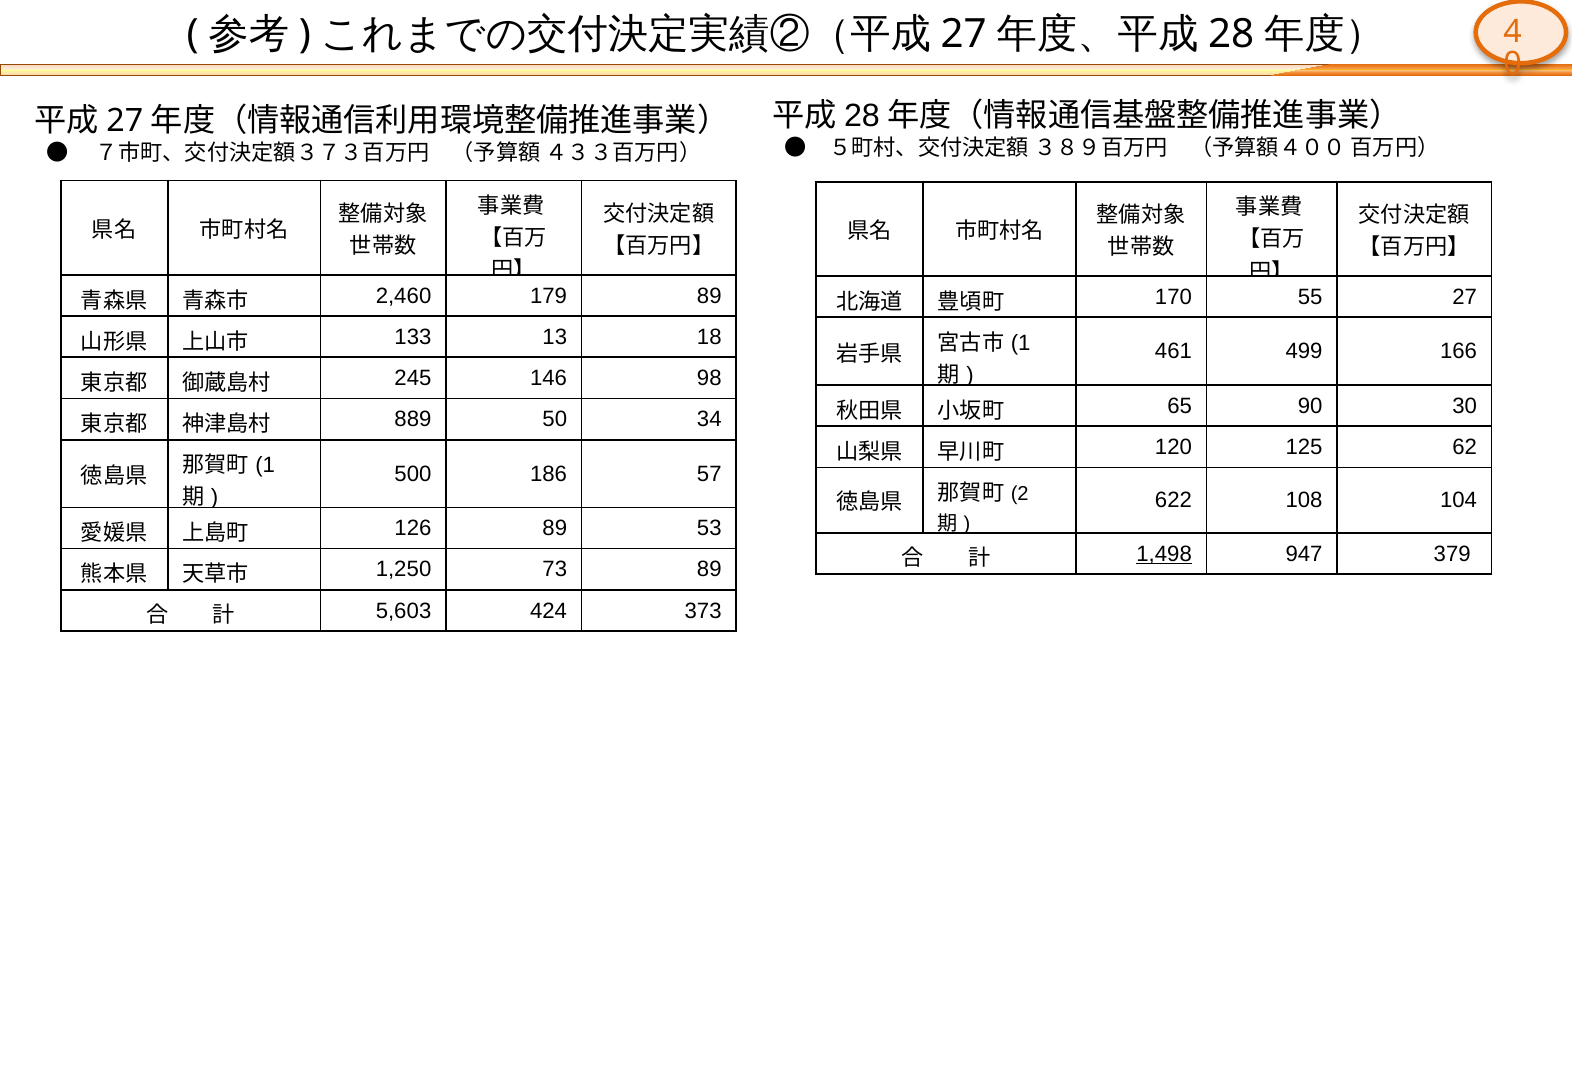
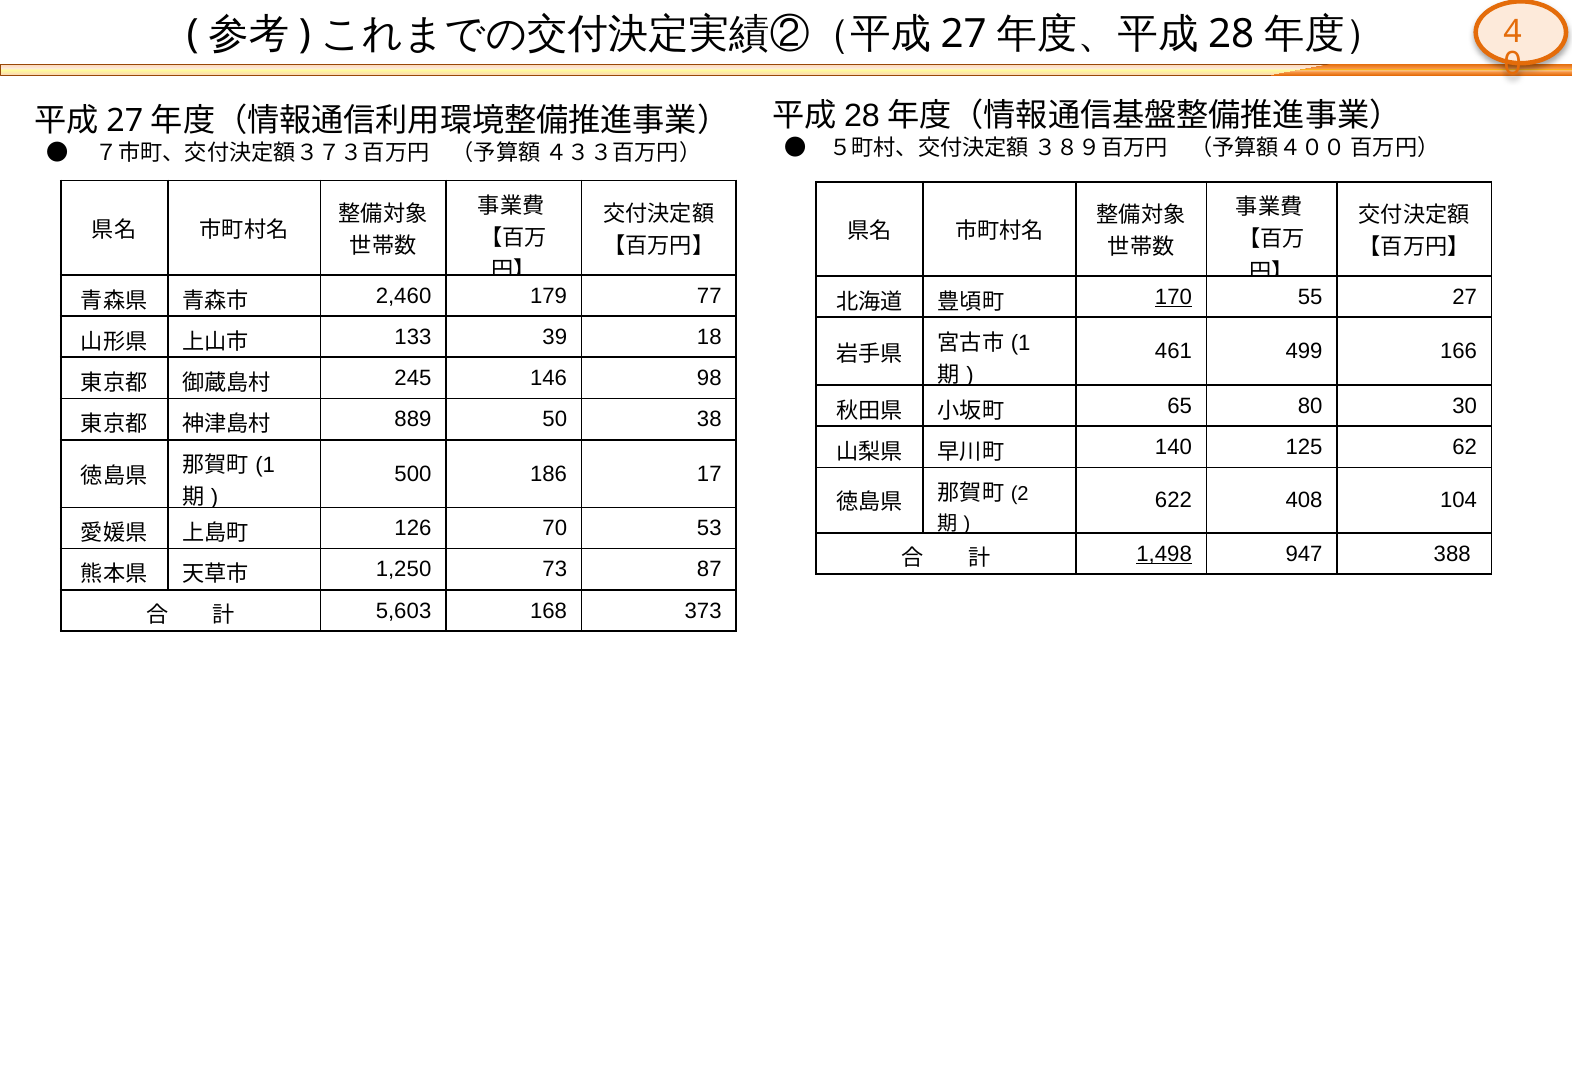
179 89: 89 -> 77 (709, 296)
170 underline: none -> present (1173, 297)
13: 13 -> 39 (555, 337)
90: 90 -> 80 (1310, 406)
34: 34 -> 38 (709, 420)
120: 120 -> 140 (1173, 447)
57: 57 -> 17 (709, 474)
108: 108 -> 408 (1304, 501)
126 89: 89 -> 70 (555, 529)
379: 379 -> 388 (1452, 554)
73 89: 89 -> 87 (709, 570)
424: 424 -> 168 (549, 611)
